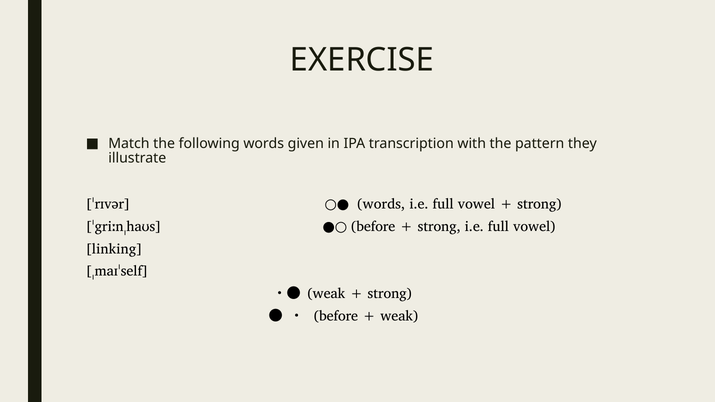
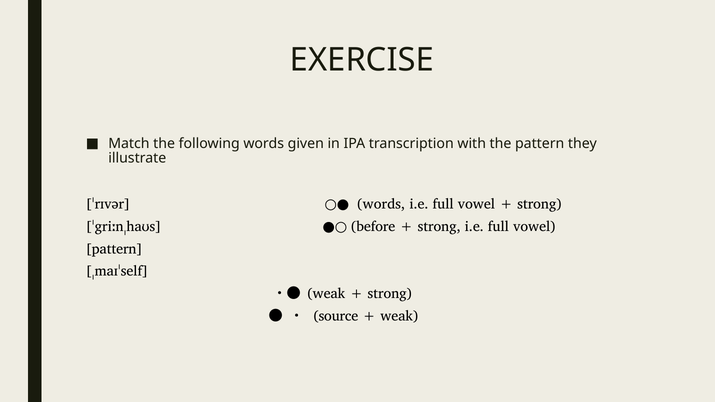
linking: linking -> pattern (114, 249)
before: before -> source (336, 316)
